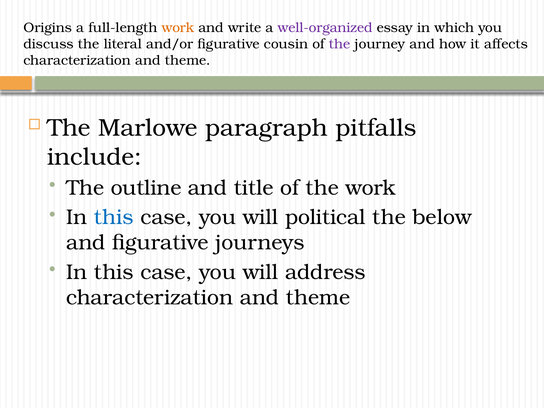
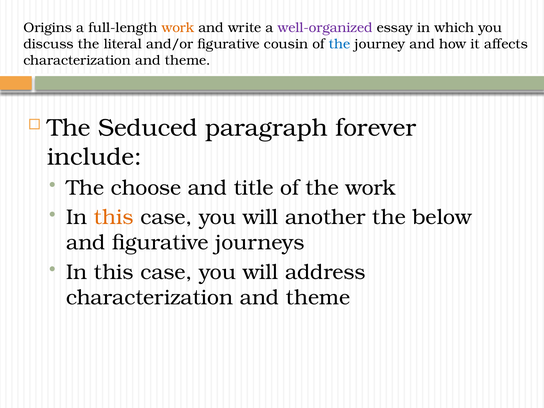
the colour: purple -> blue (340, 44)
Marlowe: Marlowe -> Seduced (148, 128)
pitfalls: pitfalls -> forever (376, 128)
outline: outline -> choose (146, 188)
this colour: blue -> orange (114, 217)
political: political -> another (325, 217)
